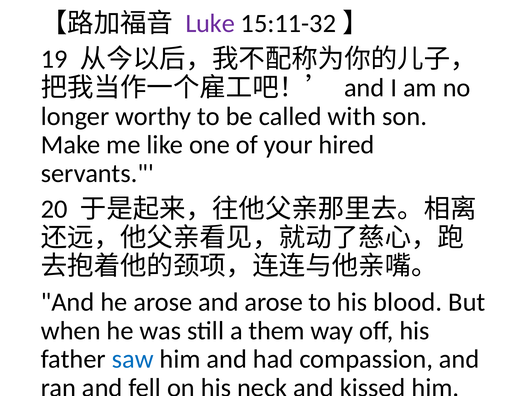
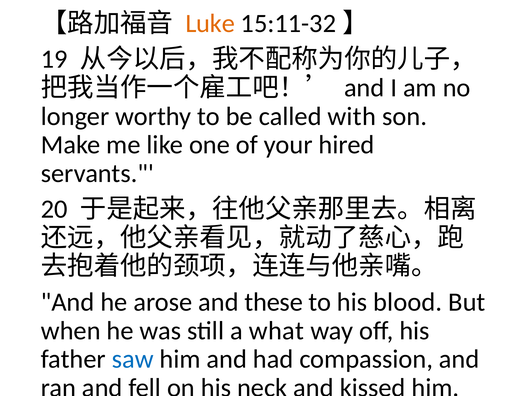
Luke colour: purple -> orange (210, 23)
and arose: arose -> these (274, 303)
them: them -> what (276, 331)
